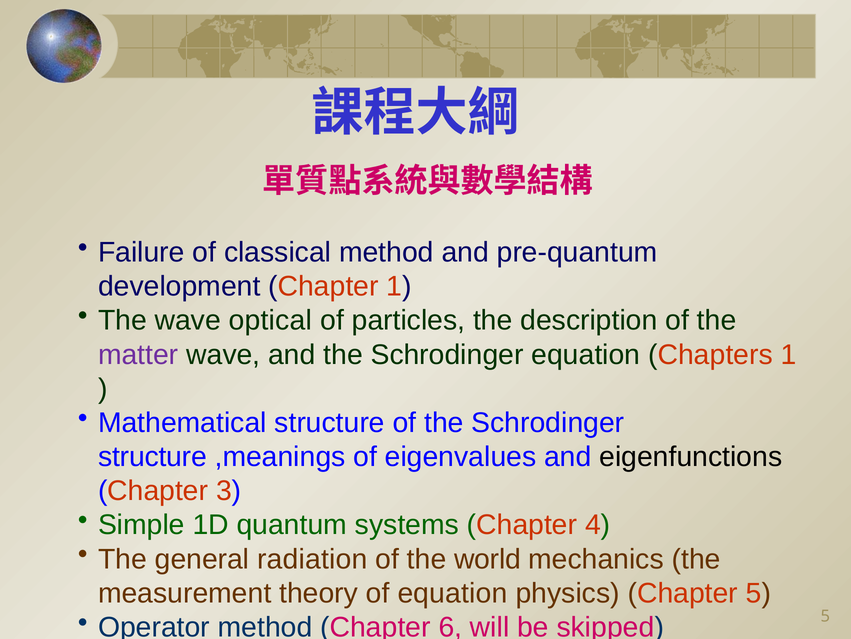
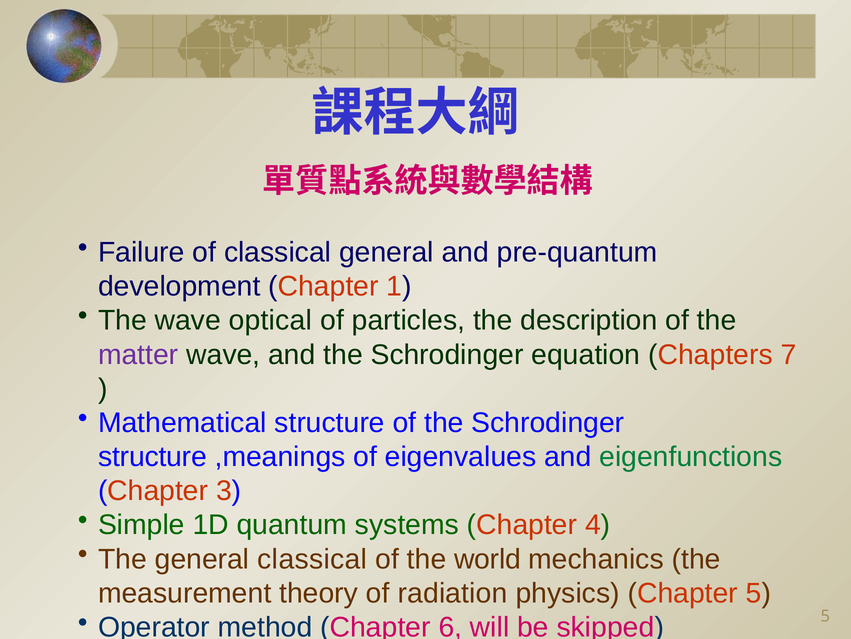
classical method: method -> general (386, 252)
Chapters 1: 1 -> 7 (789, 354)
eigenfunctions colour: black -> green (691, 456)
general radiation: radiation -> classical (312, 558)
of equation: equation -> radiation (453, 593)
